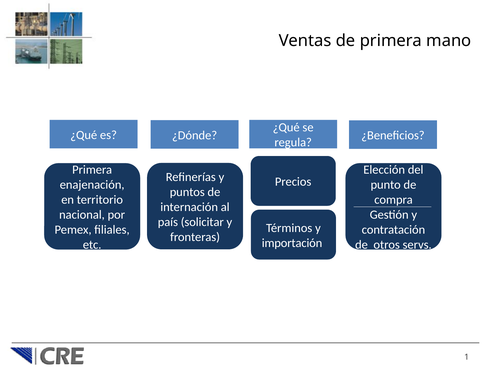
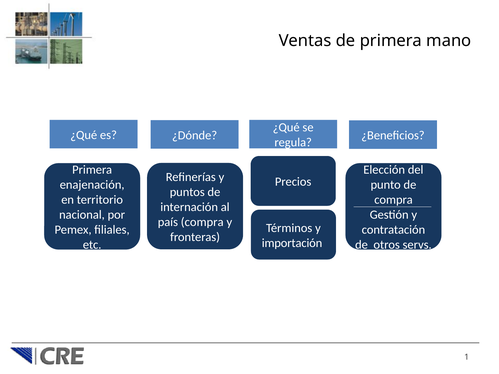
país solicitar: solicitar -> compra (202, 222)
